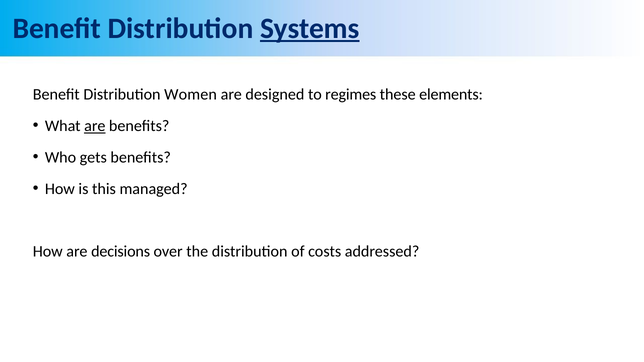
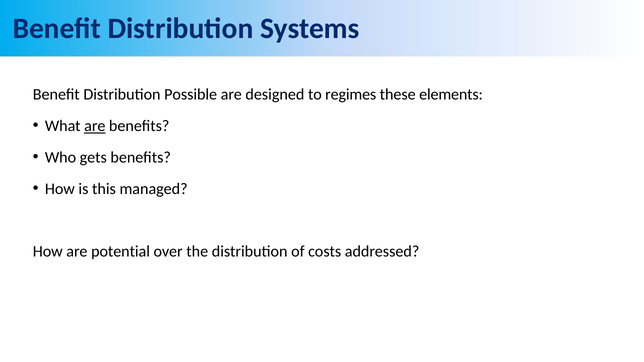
Systems underline: present -> none (310, 28)
Women: Women -> Possible (191, 95)
decisions: decisions -> potential (121, 252)
